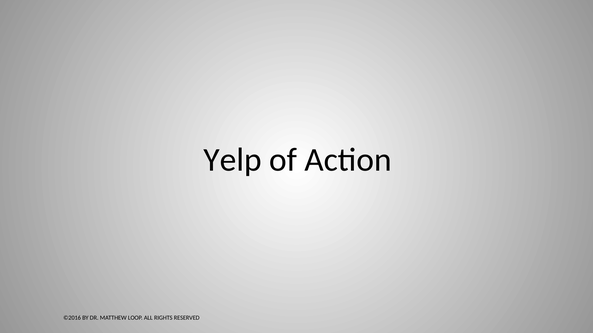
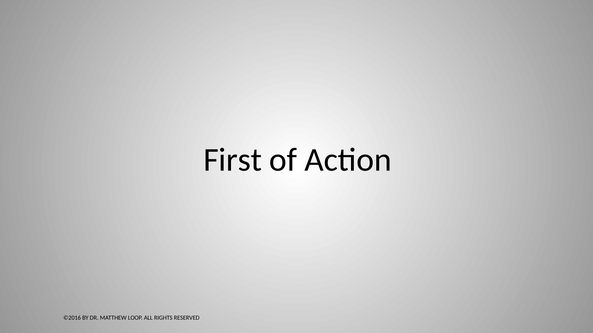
Yelp: Yelp -> First (233, 160)
